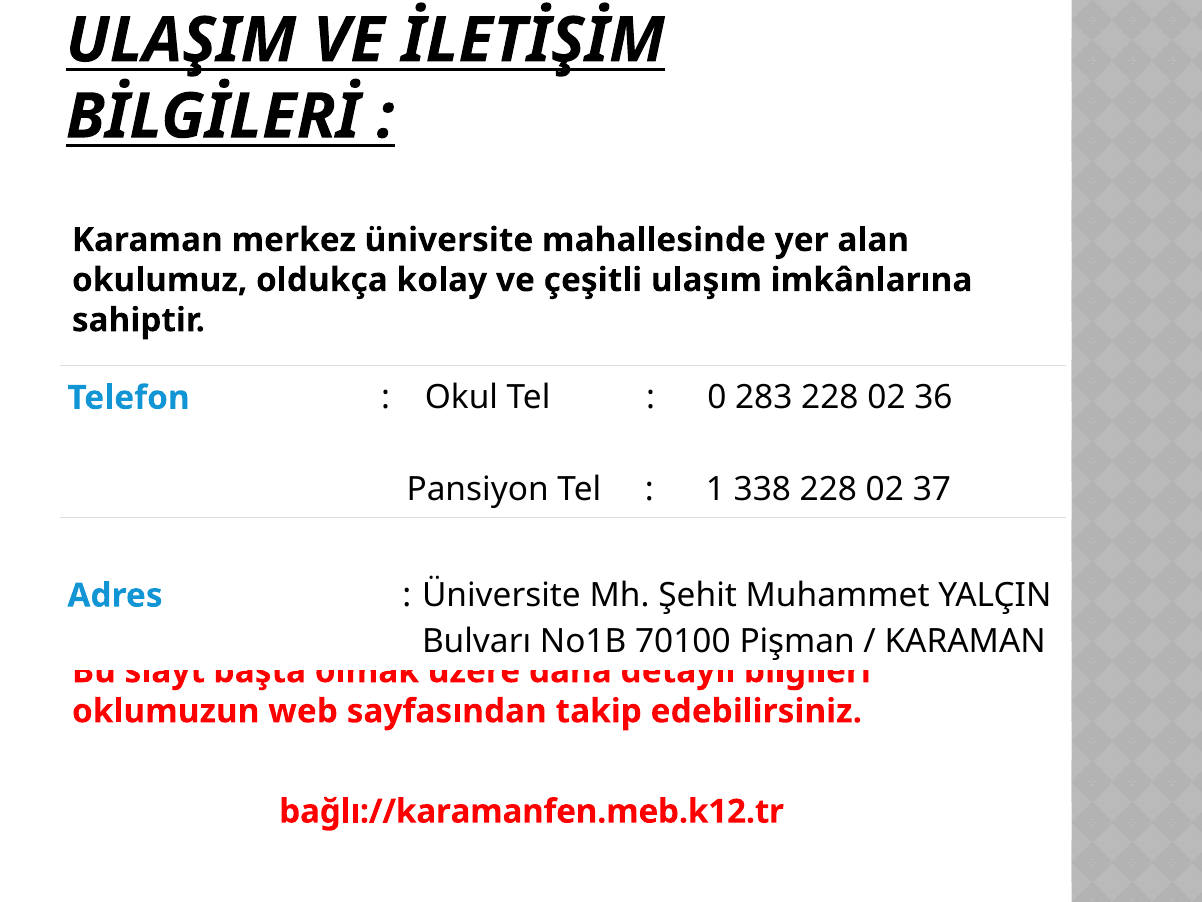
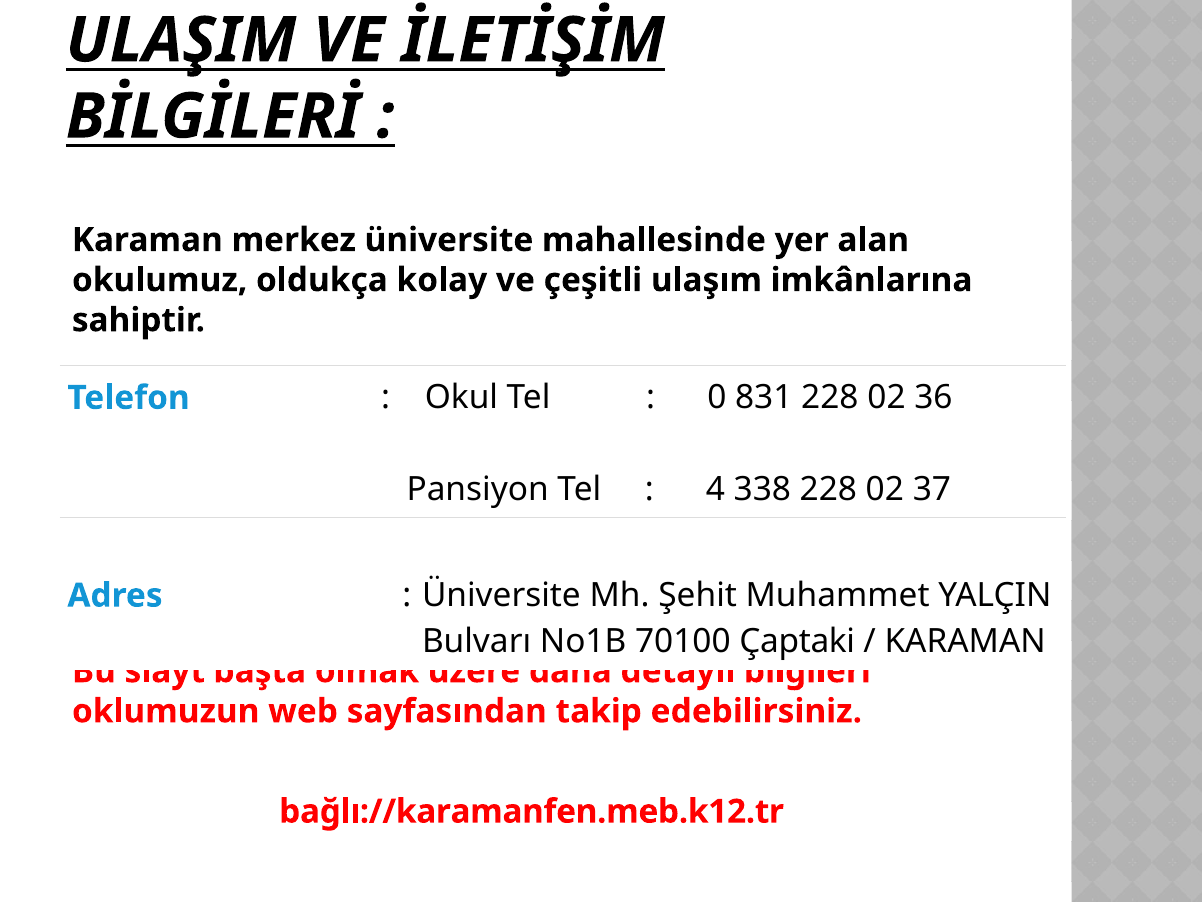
283: 283 -> 831 (764, 398)
1: 1 -> 4 (715, 489)
Pişman: Pişman -> Çaptaki (797, 641)
